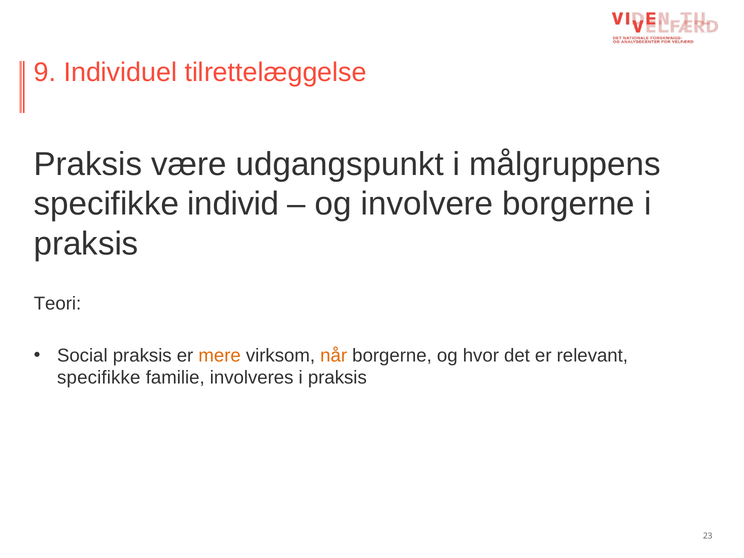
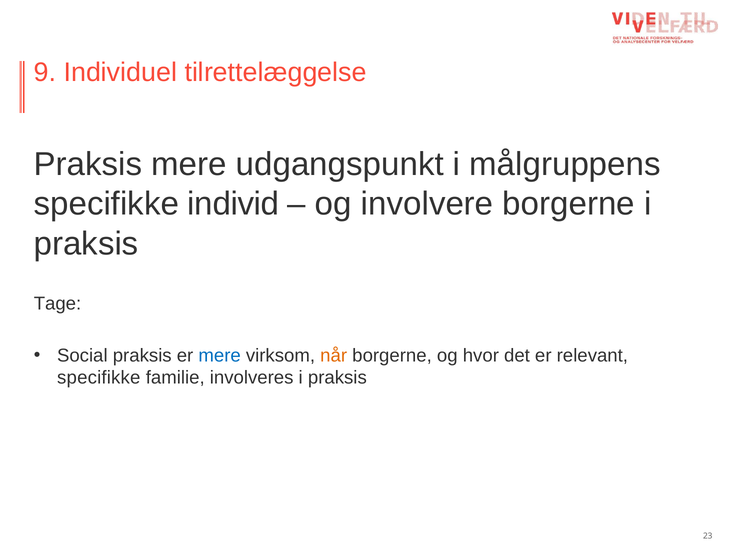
Praksis være: være -> mere (189, 164)
Teori: Teori -> Tage (57, 303)
mere colour: orange -> blue (220, 355)
